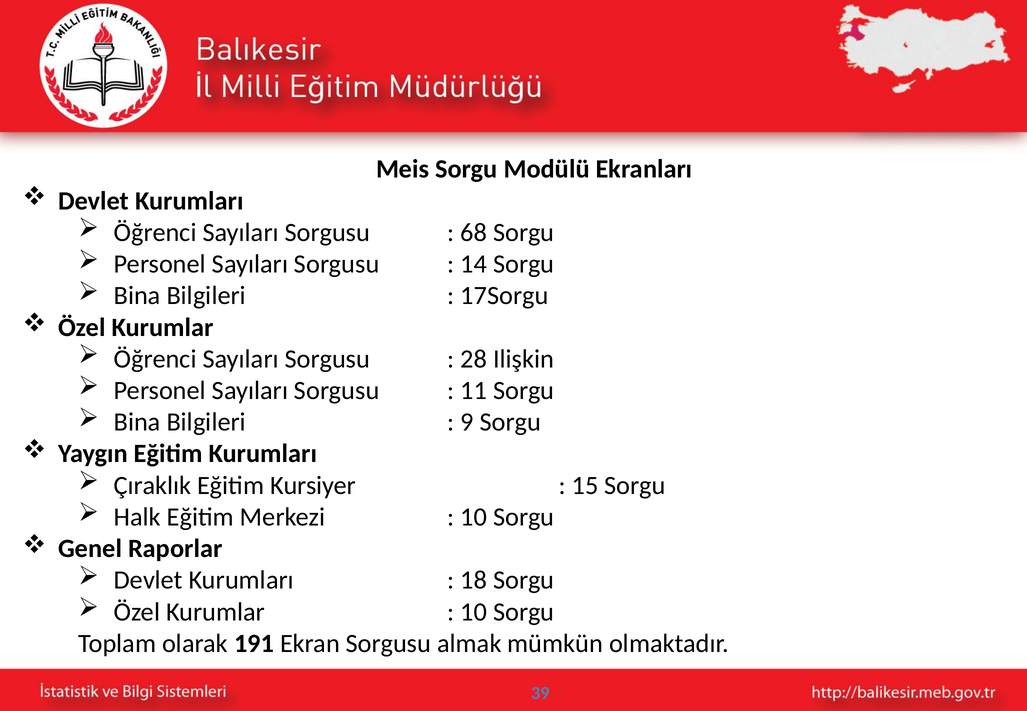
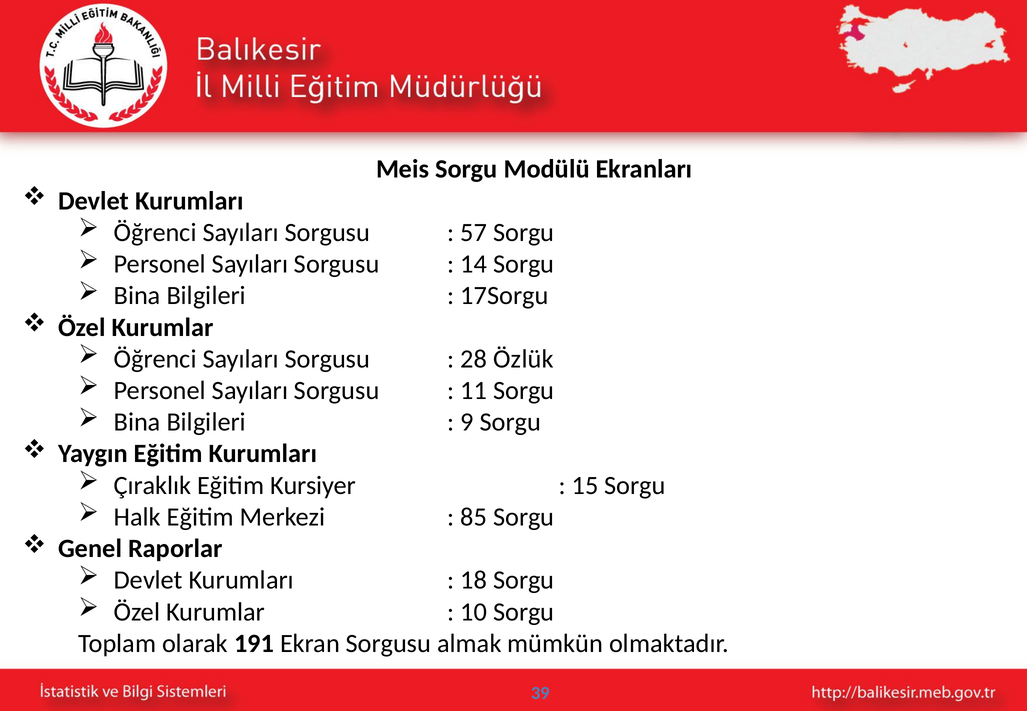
68: 68 -> 57 (474, 232)
Ilişkin: Ilişkin -> Özlük (524, 359)
10: 10 -> 85 (474, 517)
